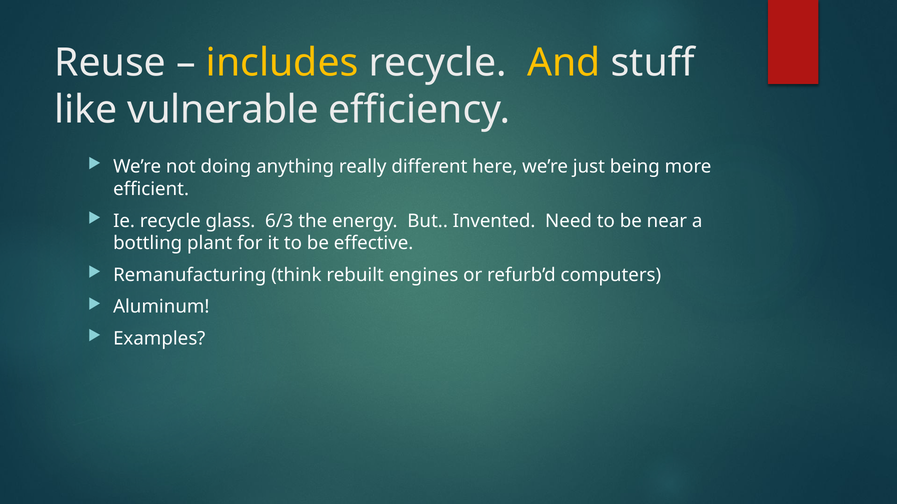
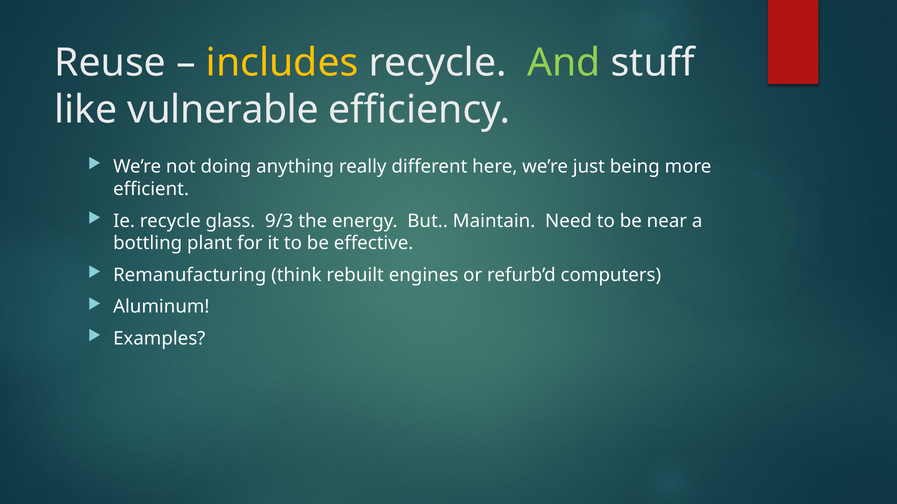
And colour: yellow -> light green (564, 63)
6/3: 6/3 -> 9/3 (279, 221)
Invented: Invented -> Maintain (494, 221)
